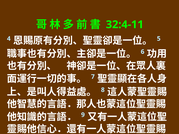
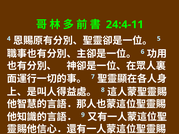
32:4-11: 32:4-11 -> 24:4-11 (125, 25)
